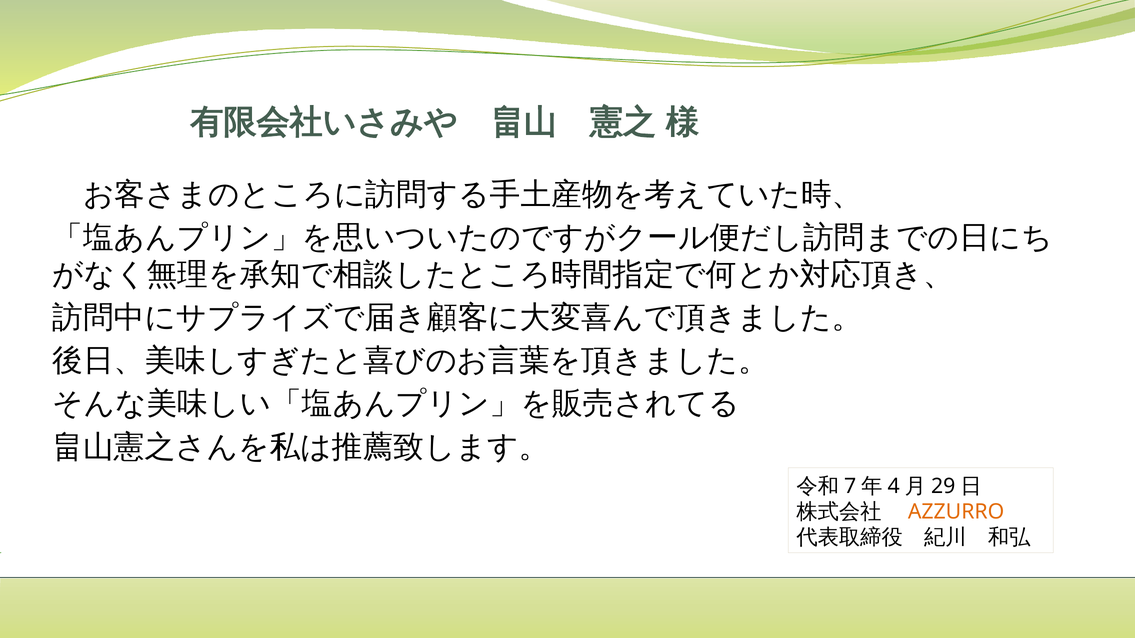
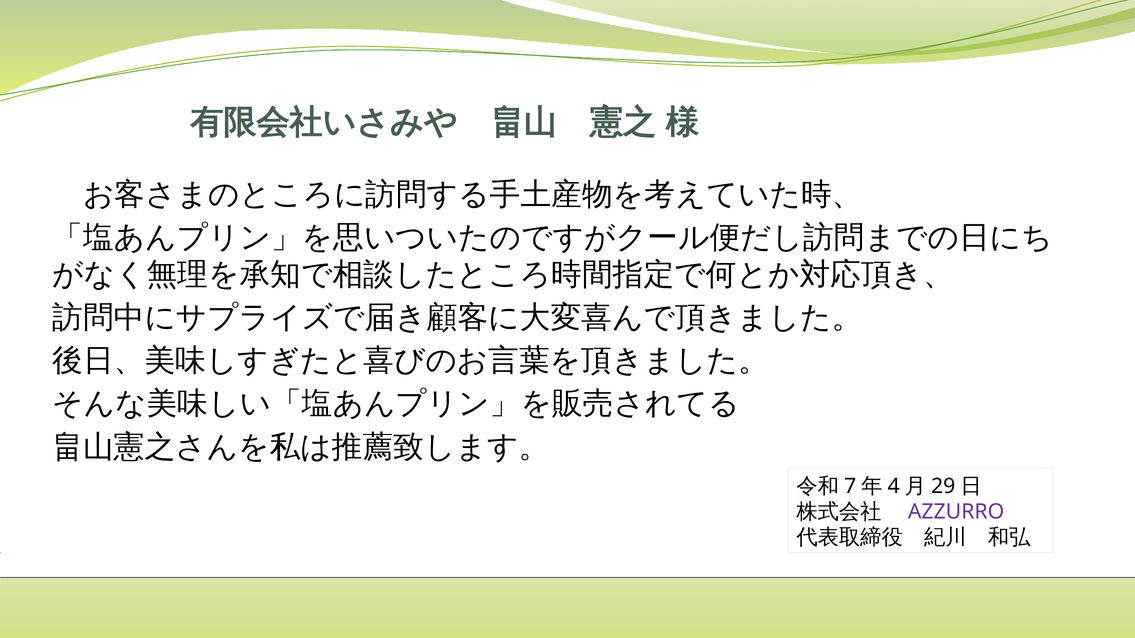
AZZURRO colour: orange -> purple (956, 512)
